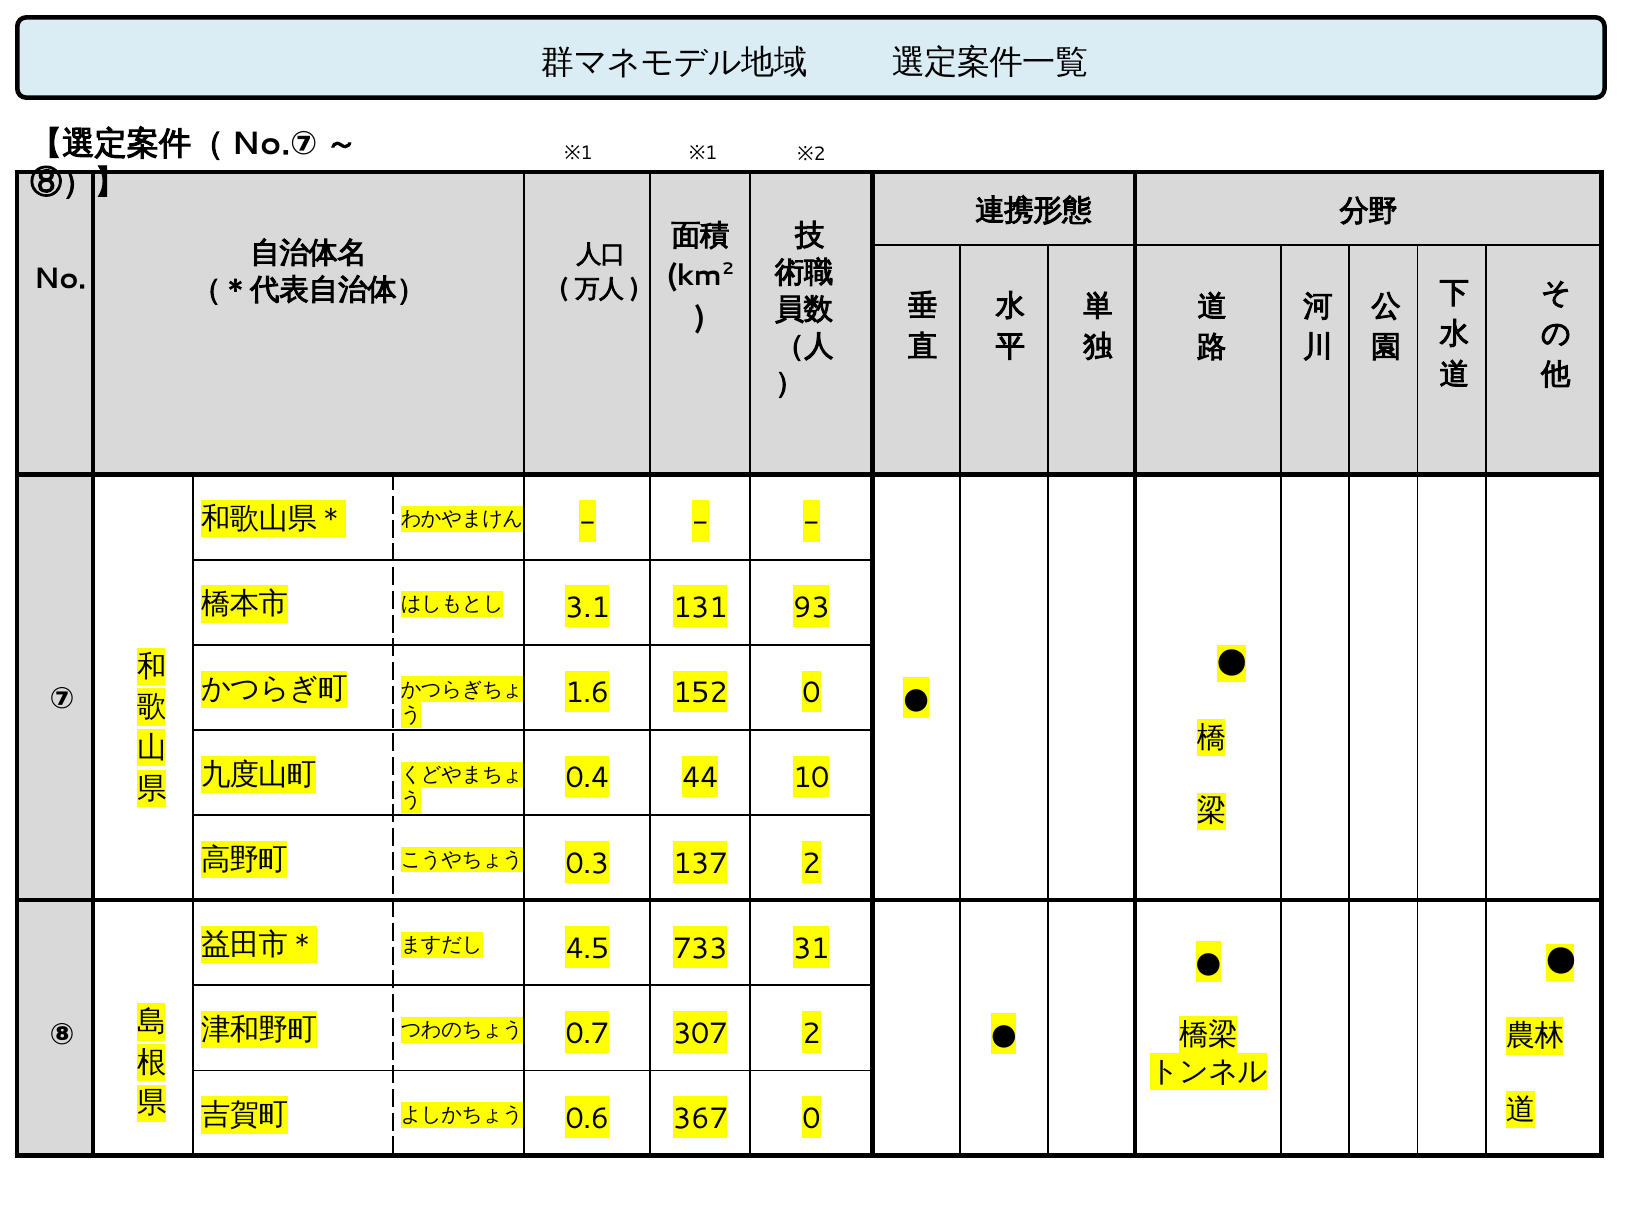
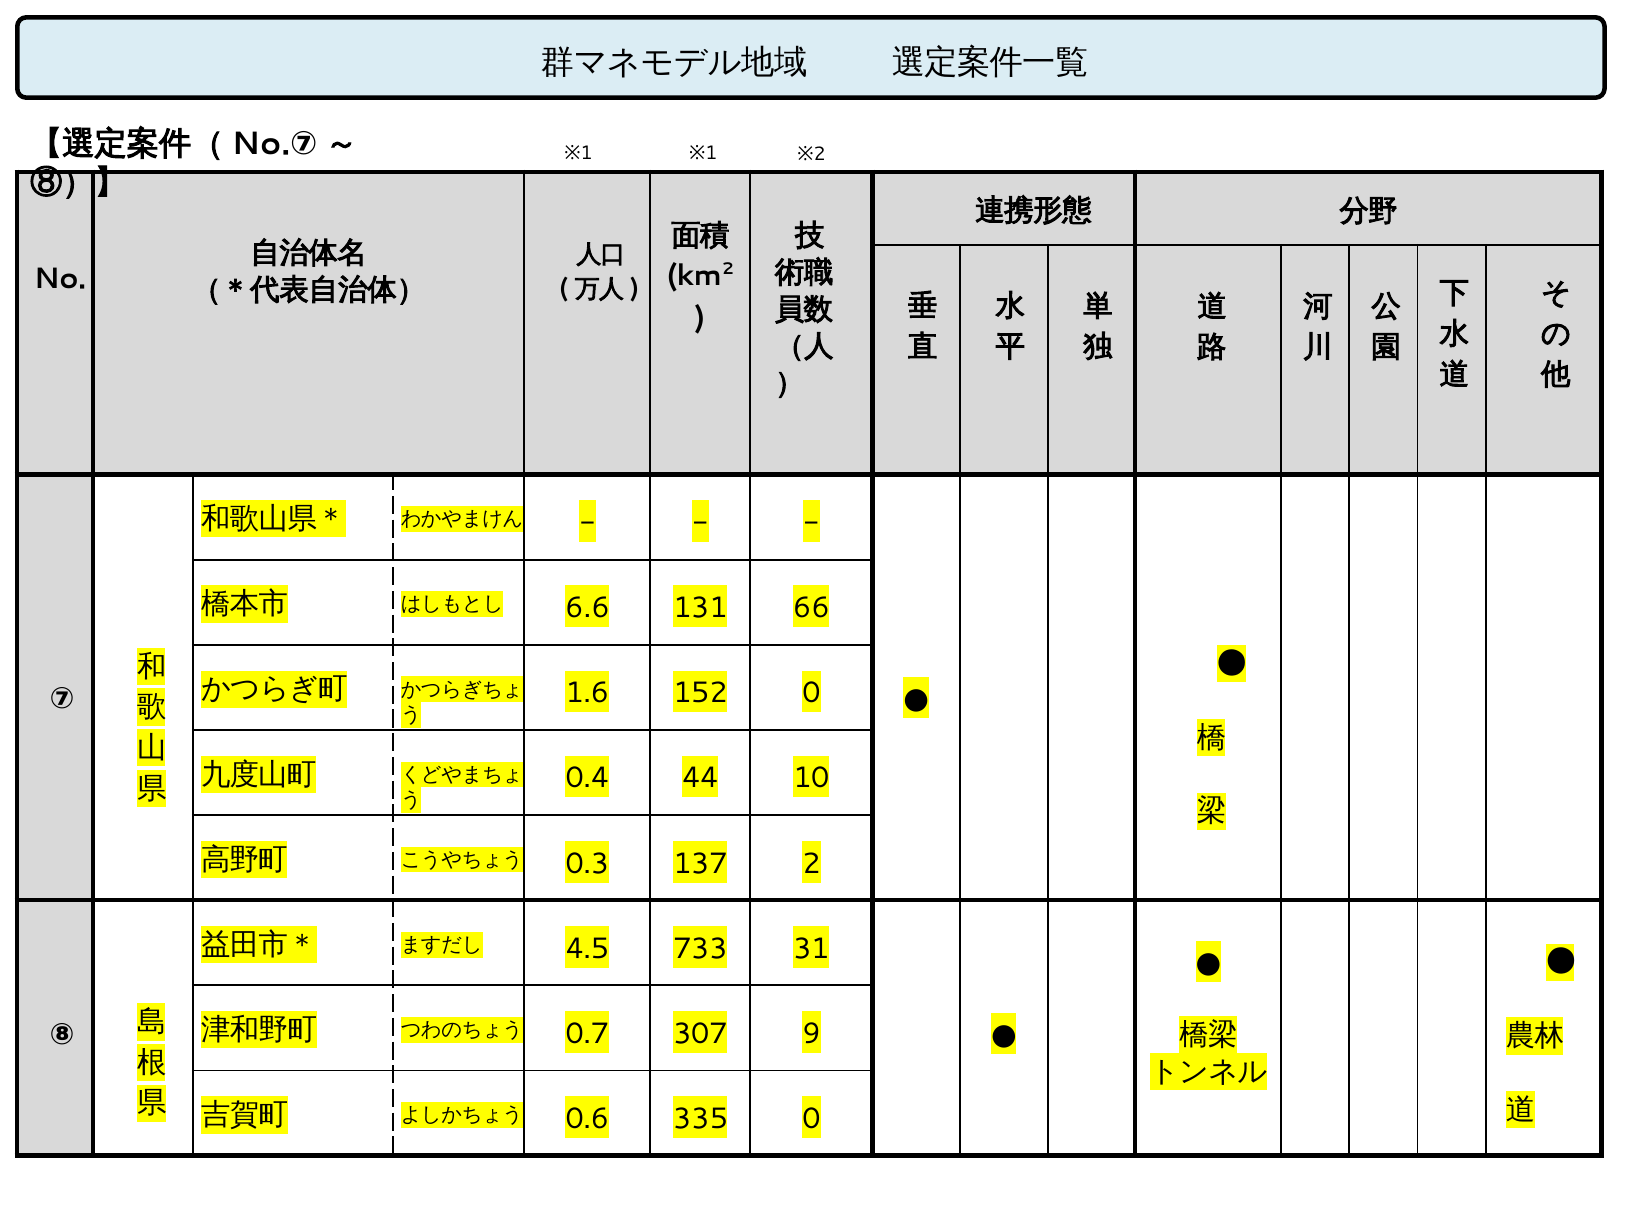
3.1: 3.1 -> 6.6 (587, 608)
93: 93 -> 66 (811, 608)
307 2: 2 -> 9 (812, 1034)
367: 367 -> 335 (701, 1119)
